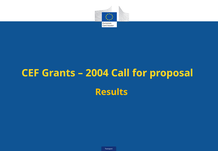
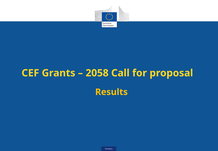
2004: 2004 -> 2058 (97, 73)
